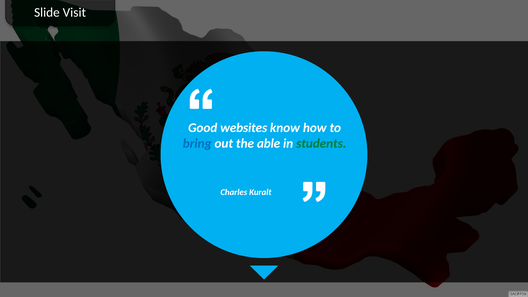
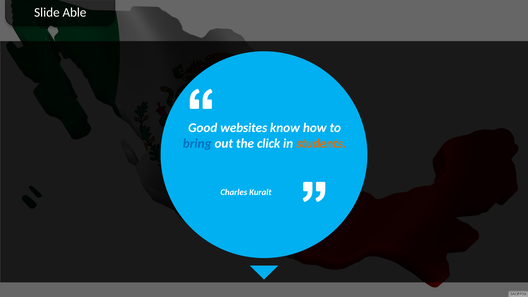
Visit: Visit -> Able (74, 12)
able: able -> click (269, 144)
students colour: green -> orange (321, 144)
